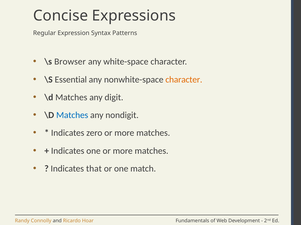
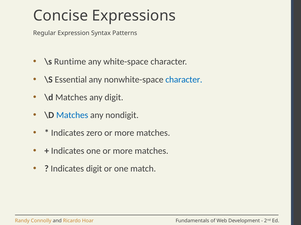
Browser: Browser -> Runtime (70, 62)
character colour: orange -> blue (184, 80)
Indicates that: that -> digit (94, 169)
